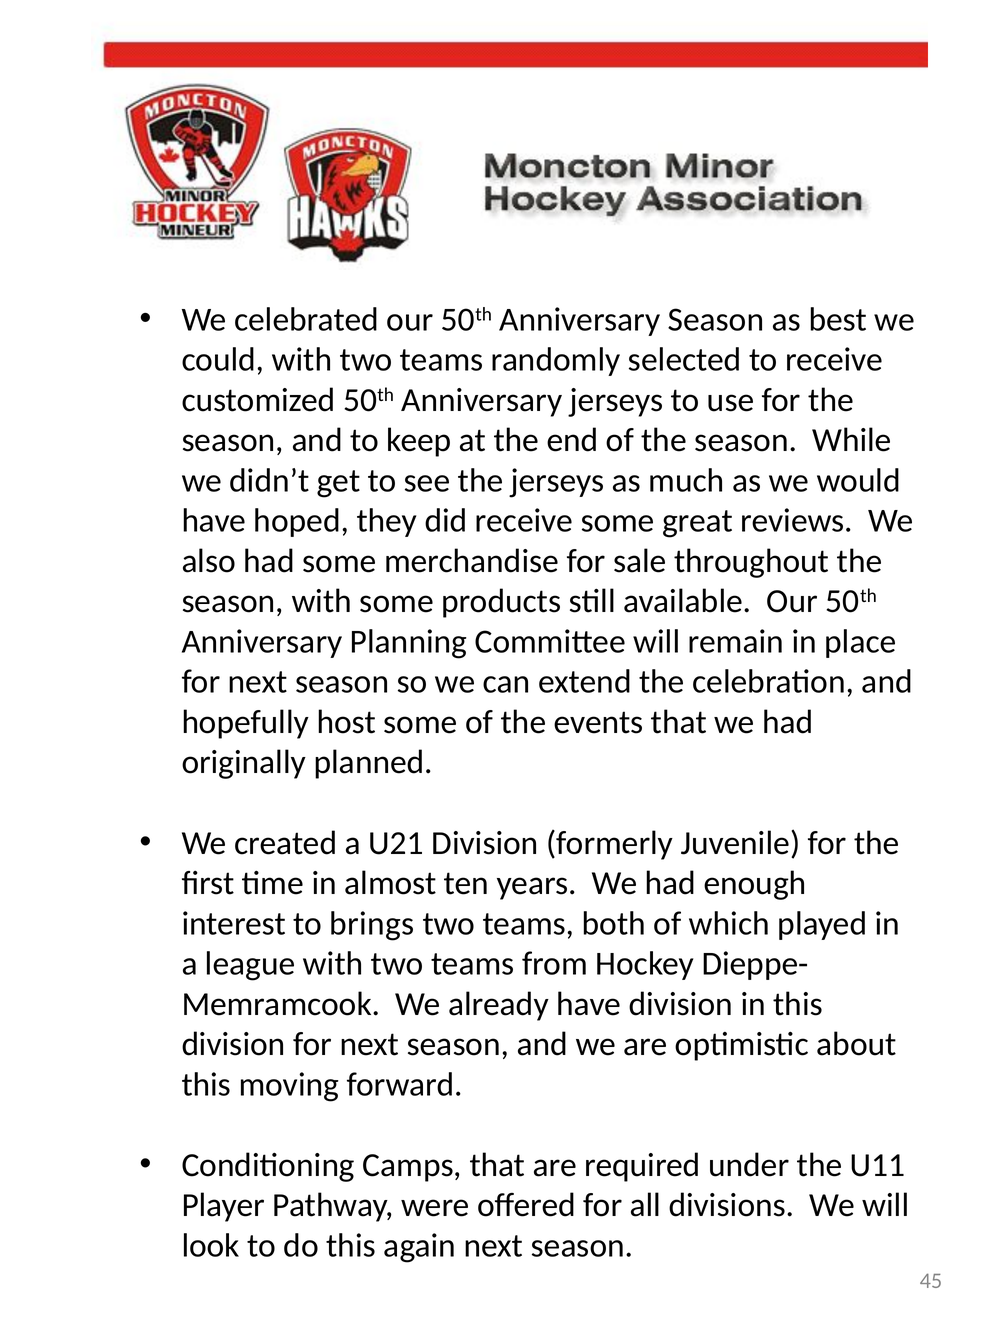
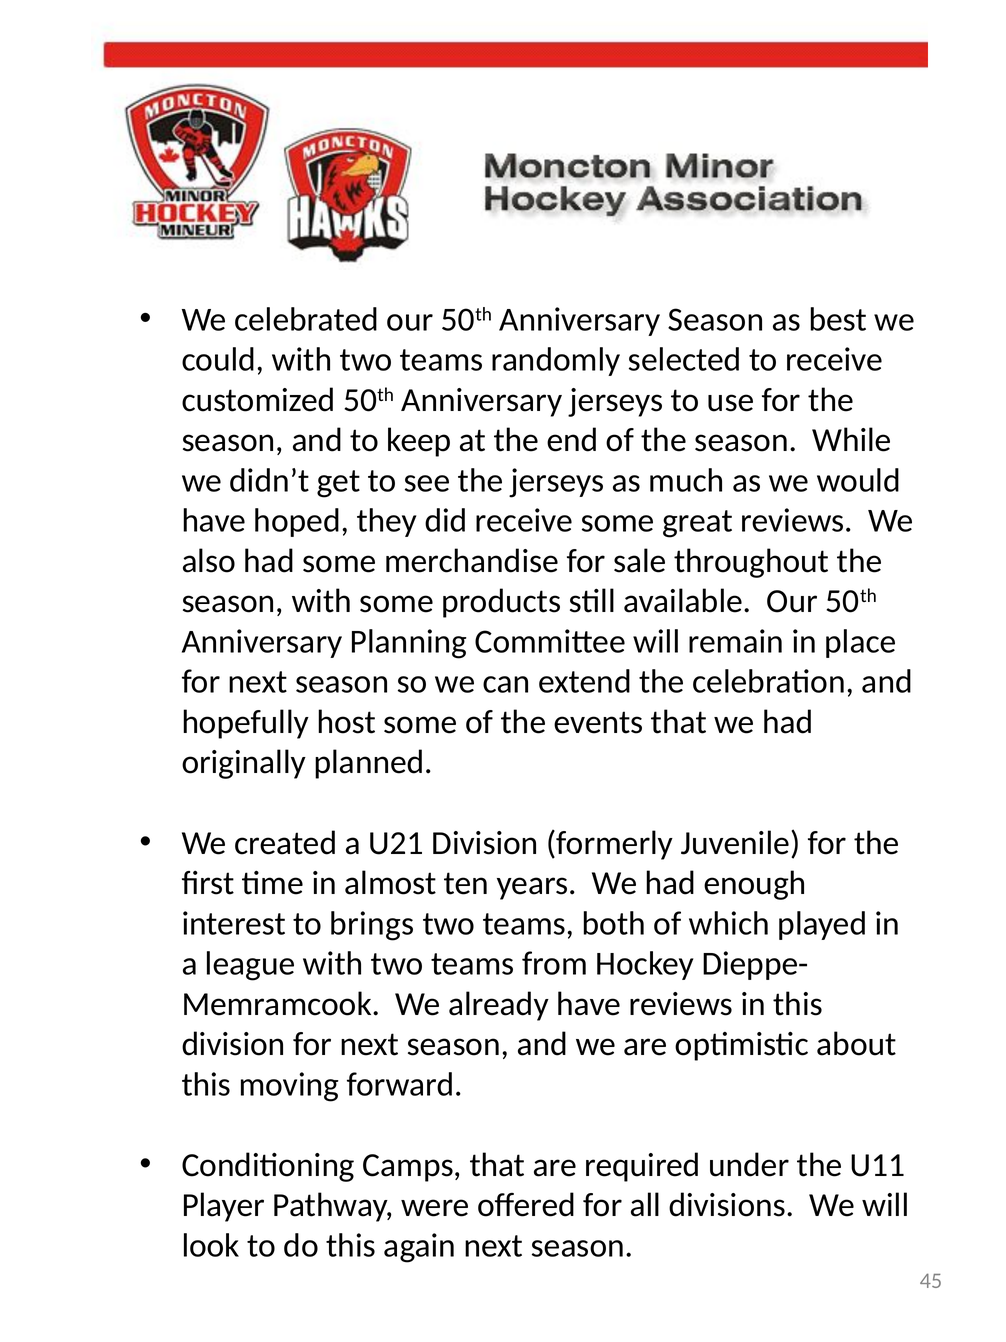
have division: division -> reviews (681, 1003)
